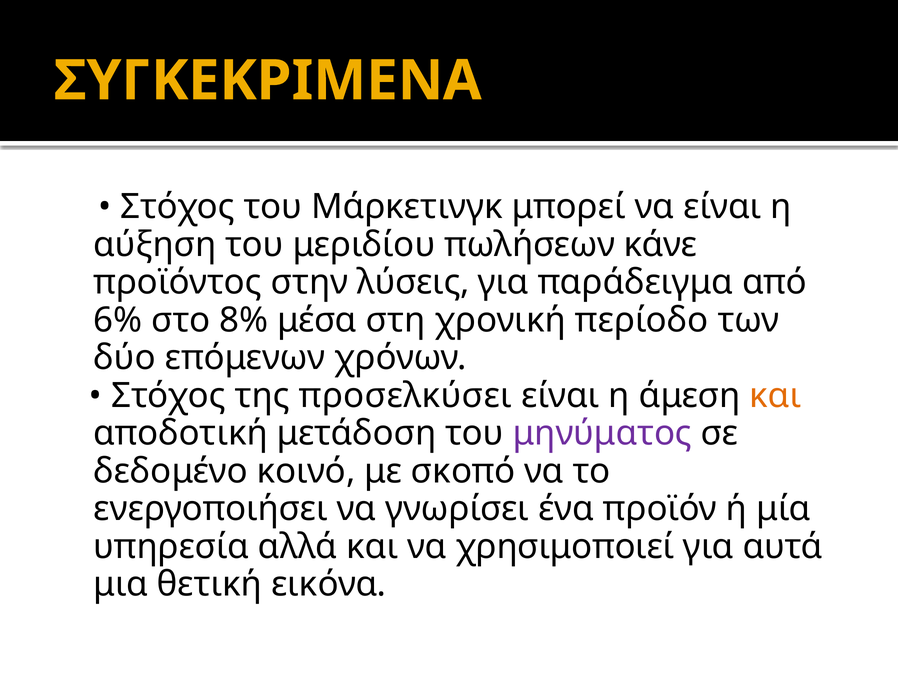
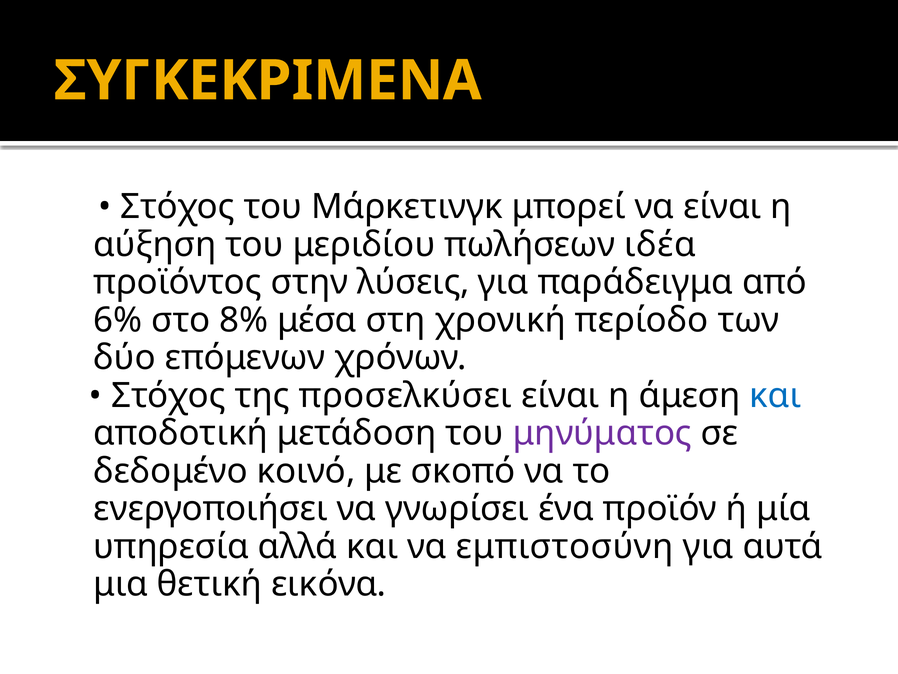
κάνε: κάνε -> ιδέα (660, 244)
και colour: orange -> blue (775, 395)
χρησιμοποιεί: χρησιμοποιεί -> εμπιστοσύνη (565, 546)
